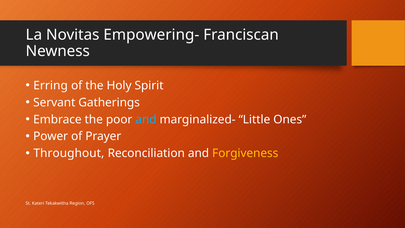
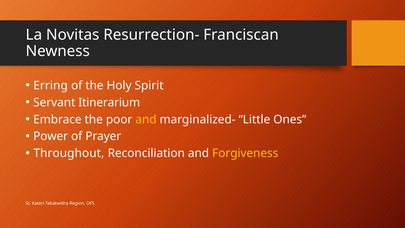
Empowering-: Empowering- -> Resurrection- (151, 35)
Gatherings: Gatherings -> Itinerarium (109, 102)
and colour: light blue -> yellow (146, 119)
